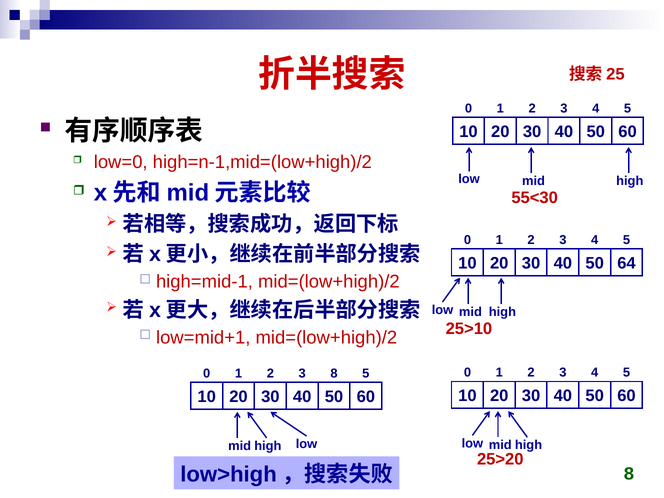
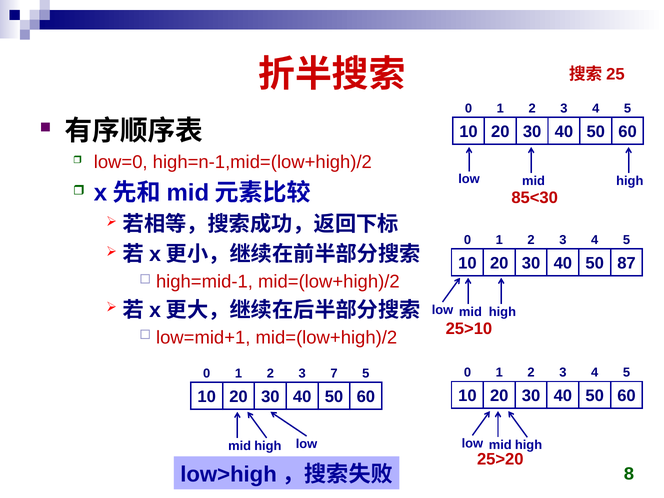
55<30: 55<30 -> 85<30 (535, 198)
64: 64 -> 87 (627, 263)
3 8: 8 -> 7 (334, 373)
